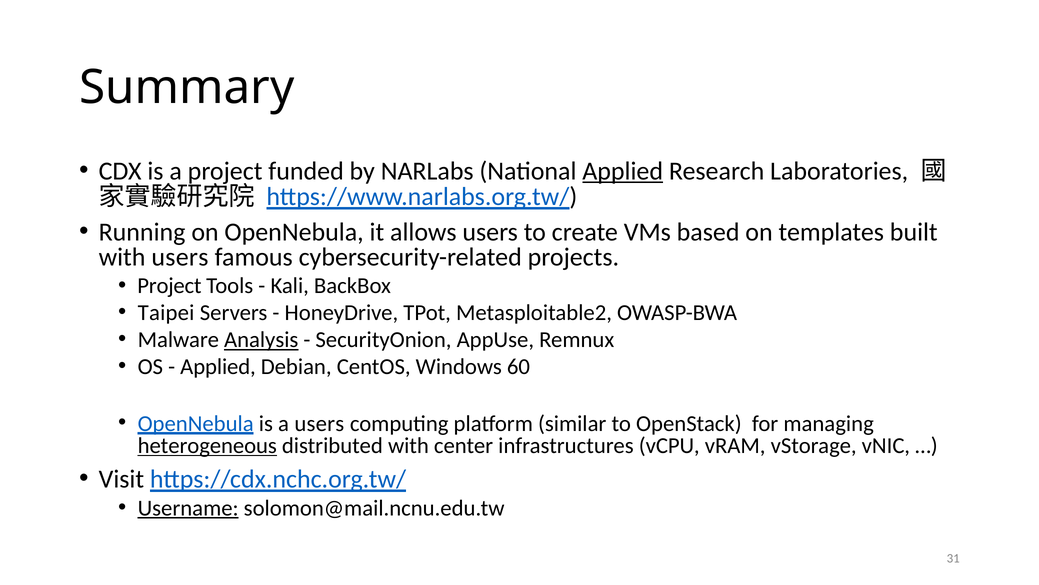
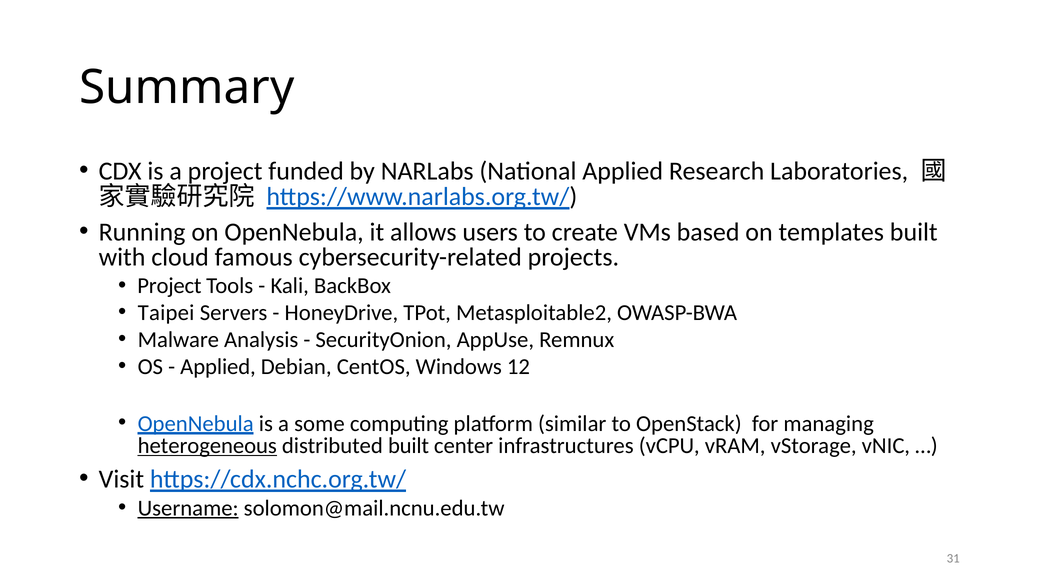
Applied underline: present -> none (623, 171)
with users: users -> cloud (180, 257)
Analysis underline: present -> none (261, 340)
60: 60 -> 12 (518, 366)
a users: users -> some (319, 423)
distributed with: with -> built (409, 445)
